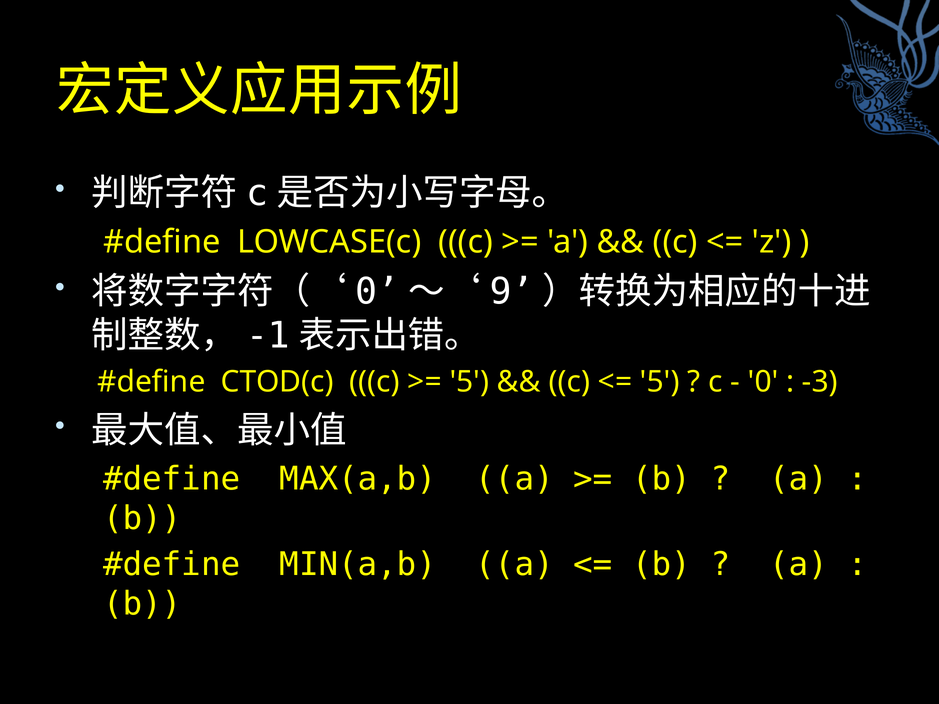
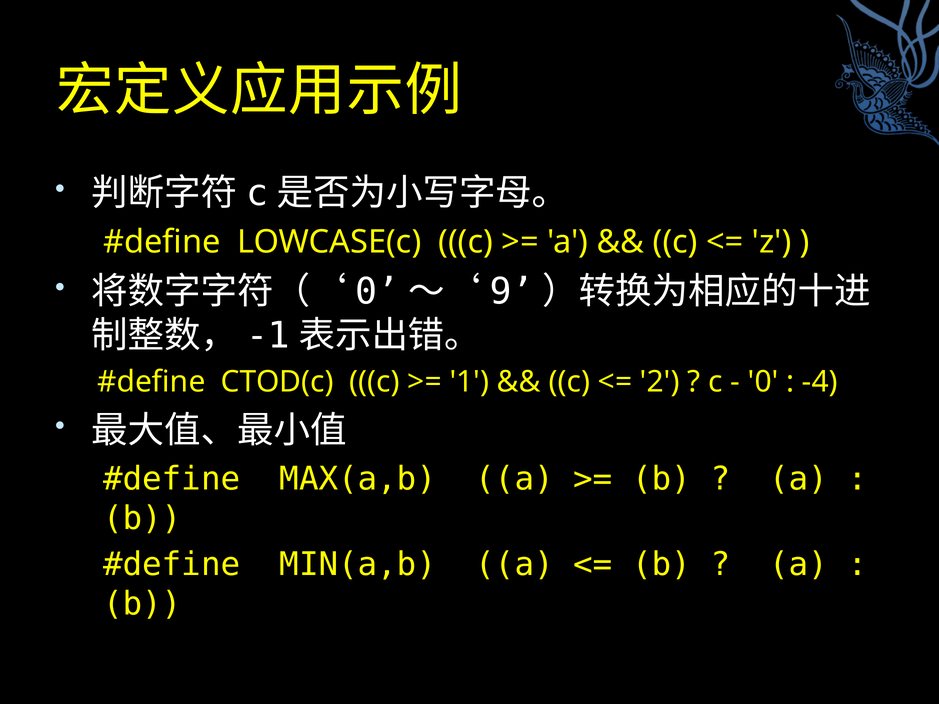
5: 5 -> 1 (469, 382)
5: 5 -> 2 (660, 382)
-3: -3 -> -4 (820, 382)
